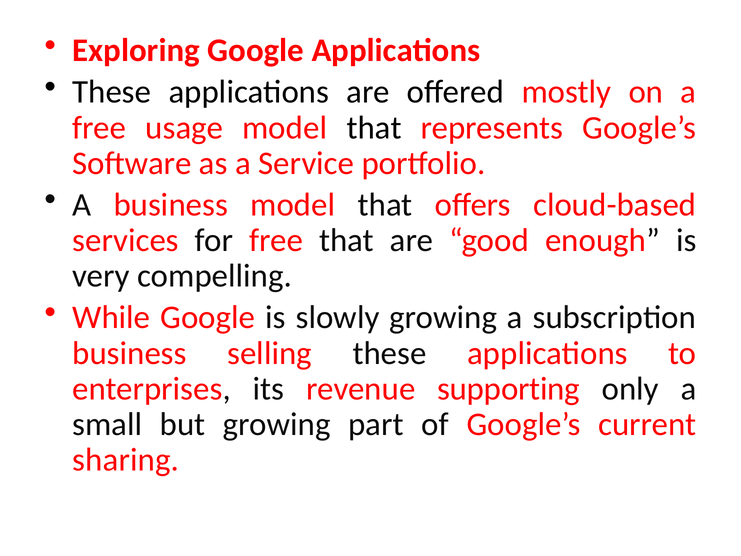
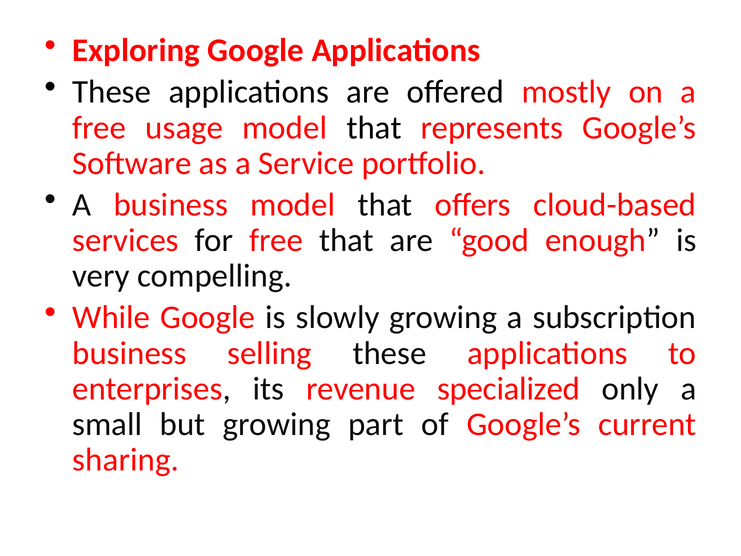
supporting: supporting -> specialized (509, 389)
